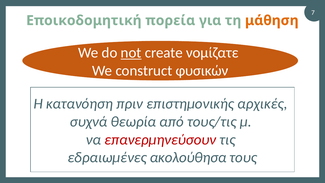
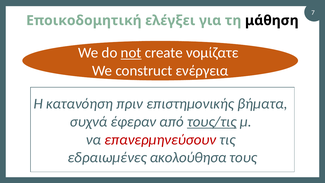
πορεία: πορεία -> ελέγξει (170, 20)
μάθηση colour: orange -> black (272, 20)
φυσικών: φυσικών -> ενέργεια (202, 71)
αρχικές: αρχικές -> βήματα (263, 104)
θεωρία: θεωρία -> έφεραν (133, 122)
τους/τις underline: none -> present (212, 122)
